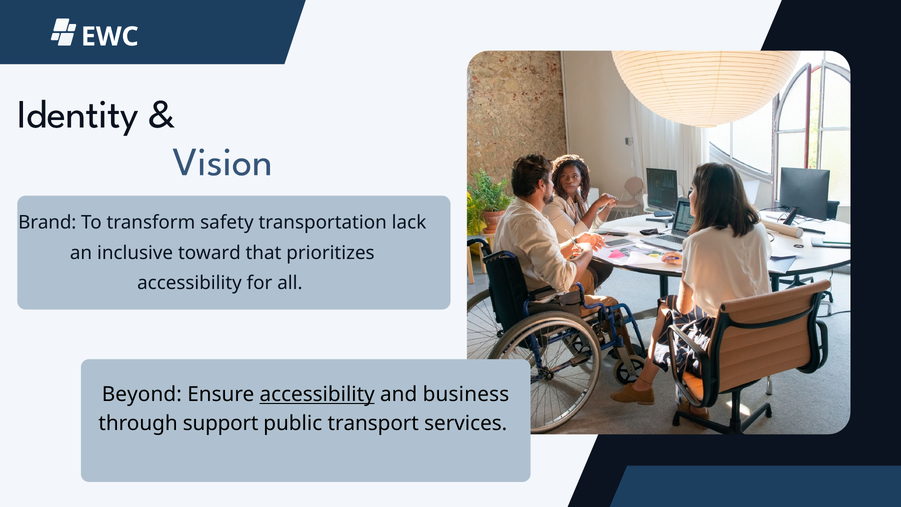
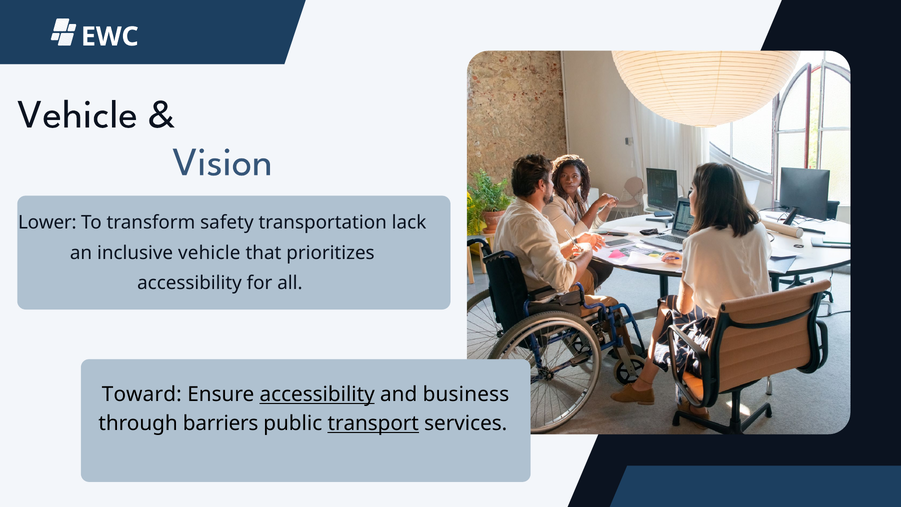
Identity: Identity -> Vehicle (77, 114)
Brand: Brand -> Lower (47, 223)
inclusive toward: toward -> vehicle (209, 253)
Beyond: Beyond -> Toward (142, 394)
support: support -> barriers (221, 423)
transport underline: none -> present (373, 423)
